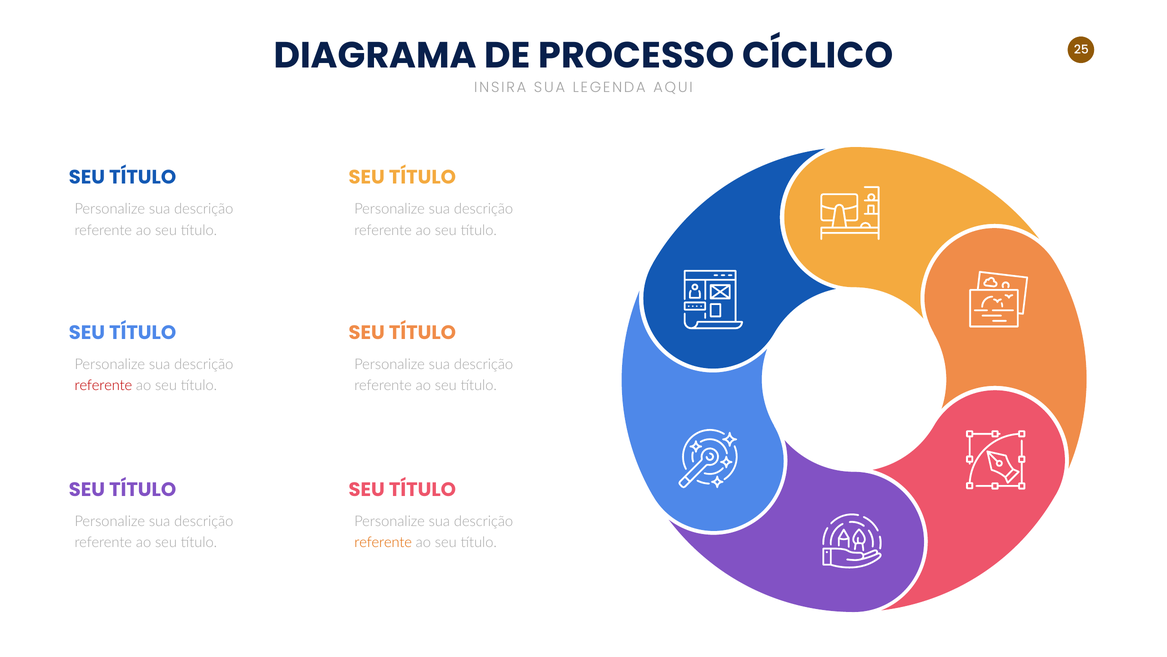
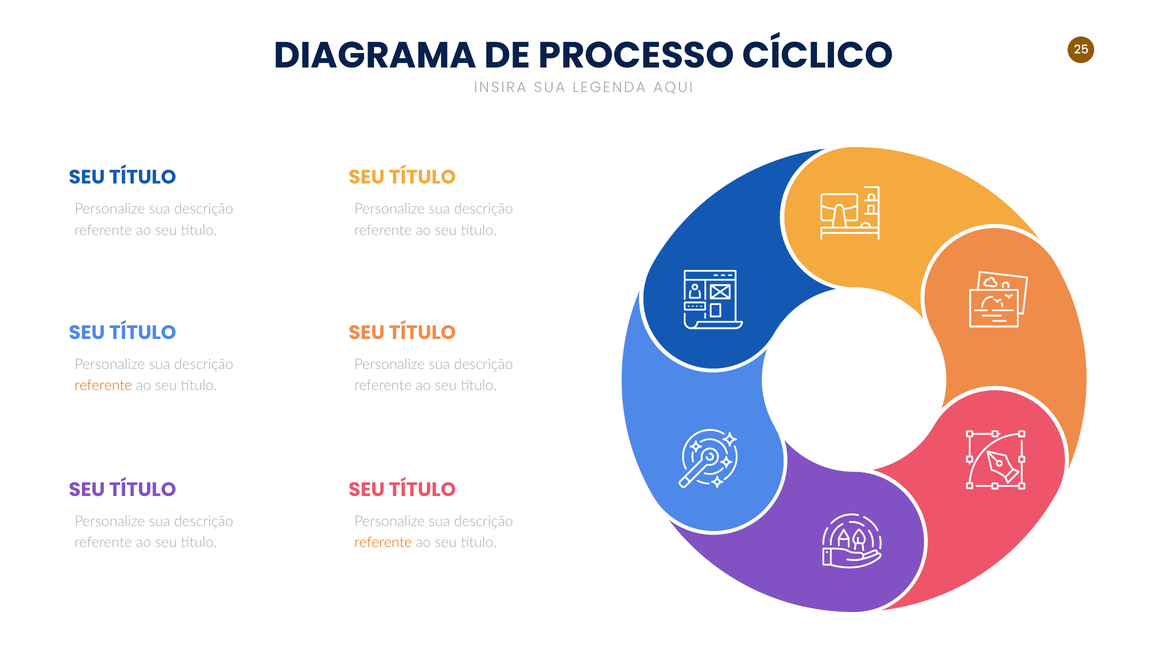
referente colour: red -> orange (103, 385)
